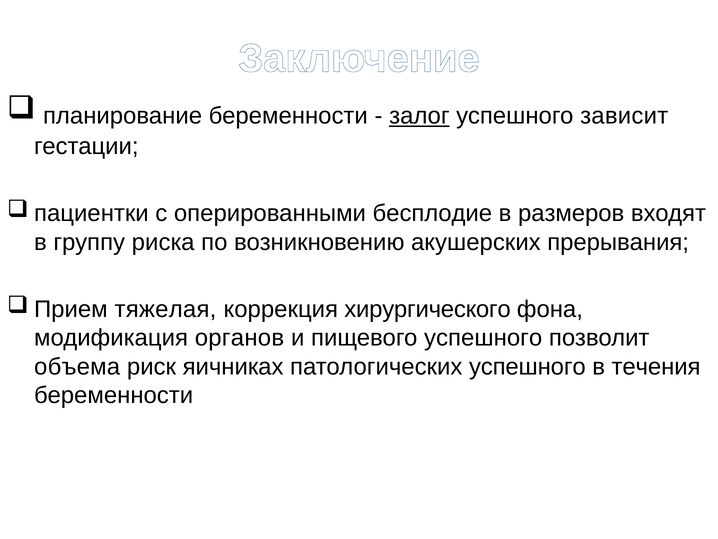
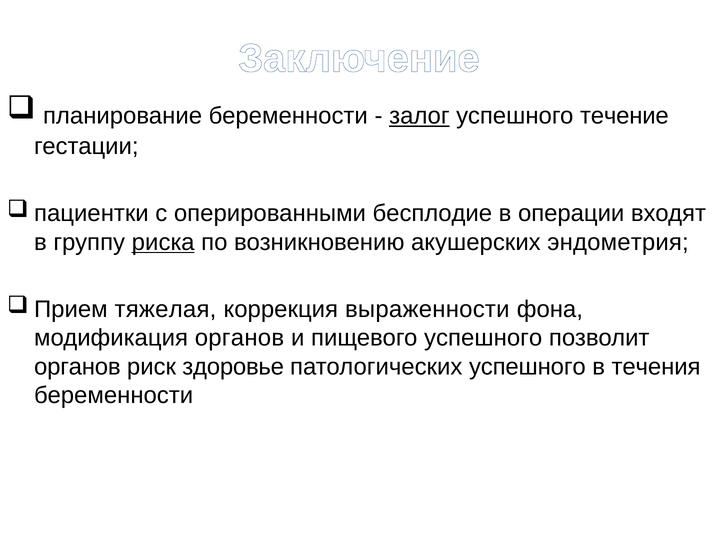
зависит: зависит -> течение (624, 116)
размеров: размеров -> операции (571, 213)
риска underline: none -> present (163, 242)
прерывания: прерывания -> эндометрия (618, 242)
хирургического: хирургического -> выраженности (427, 309)
объема: объема -> органов (77, 366)
яичниках: яичниках -> здоровье (233, 366)
